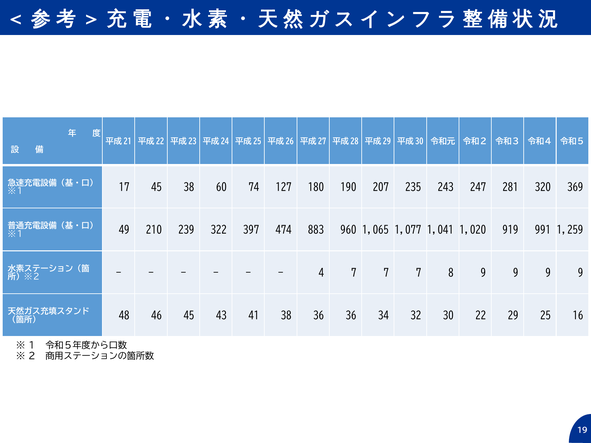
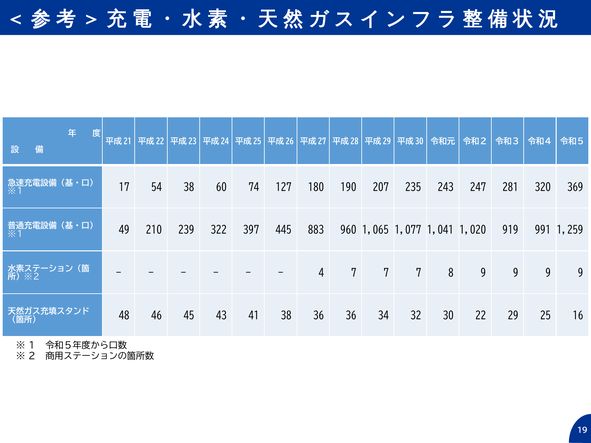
17 45: 45 -> 54 (157, 187)
474: 474 -> 445 (284, 230)
